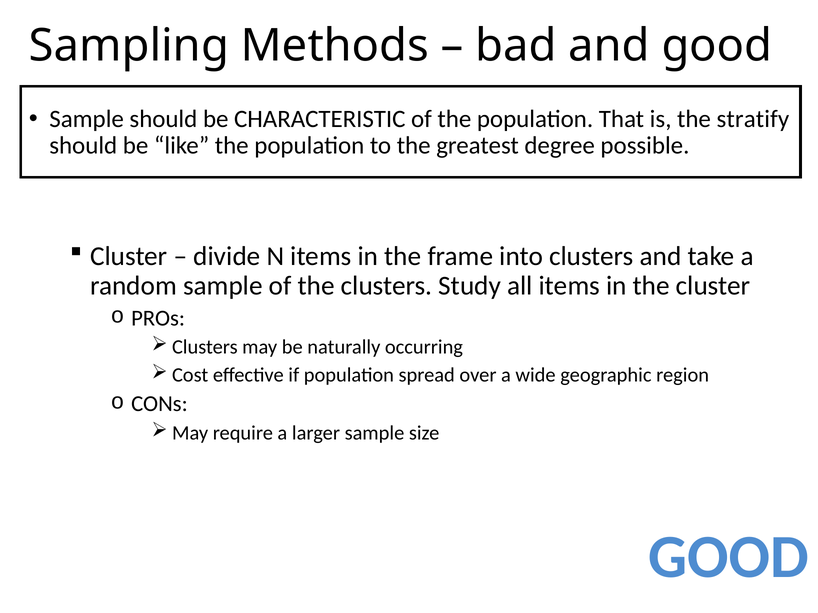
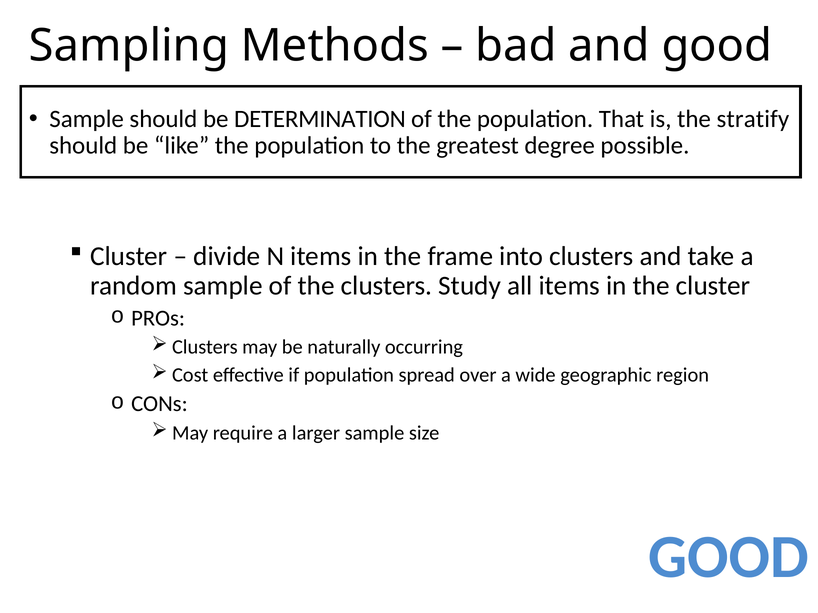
CHARACTERISTIC: CHARACTERISTIC -> DETERMINATION (320, 119)
